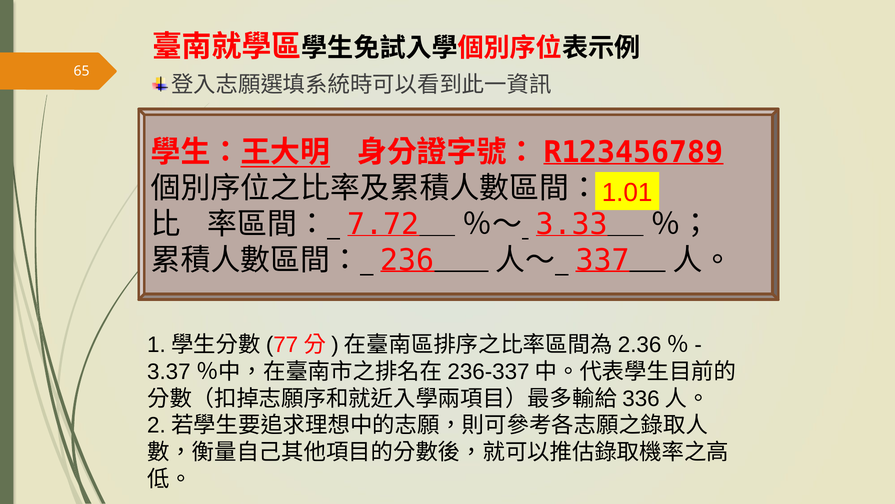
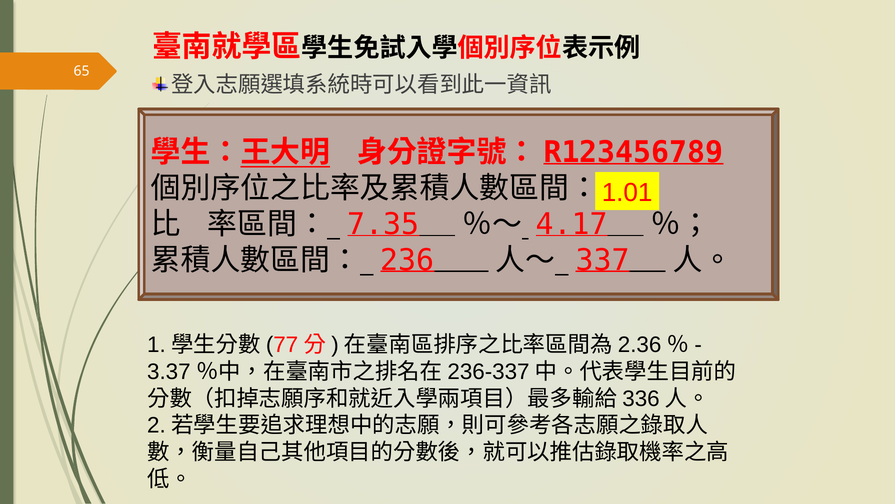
7.72: 7.72 -> 7.35 (383, 224)
3.33: 3.33 -> 4.17 (572, 224)
